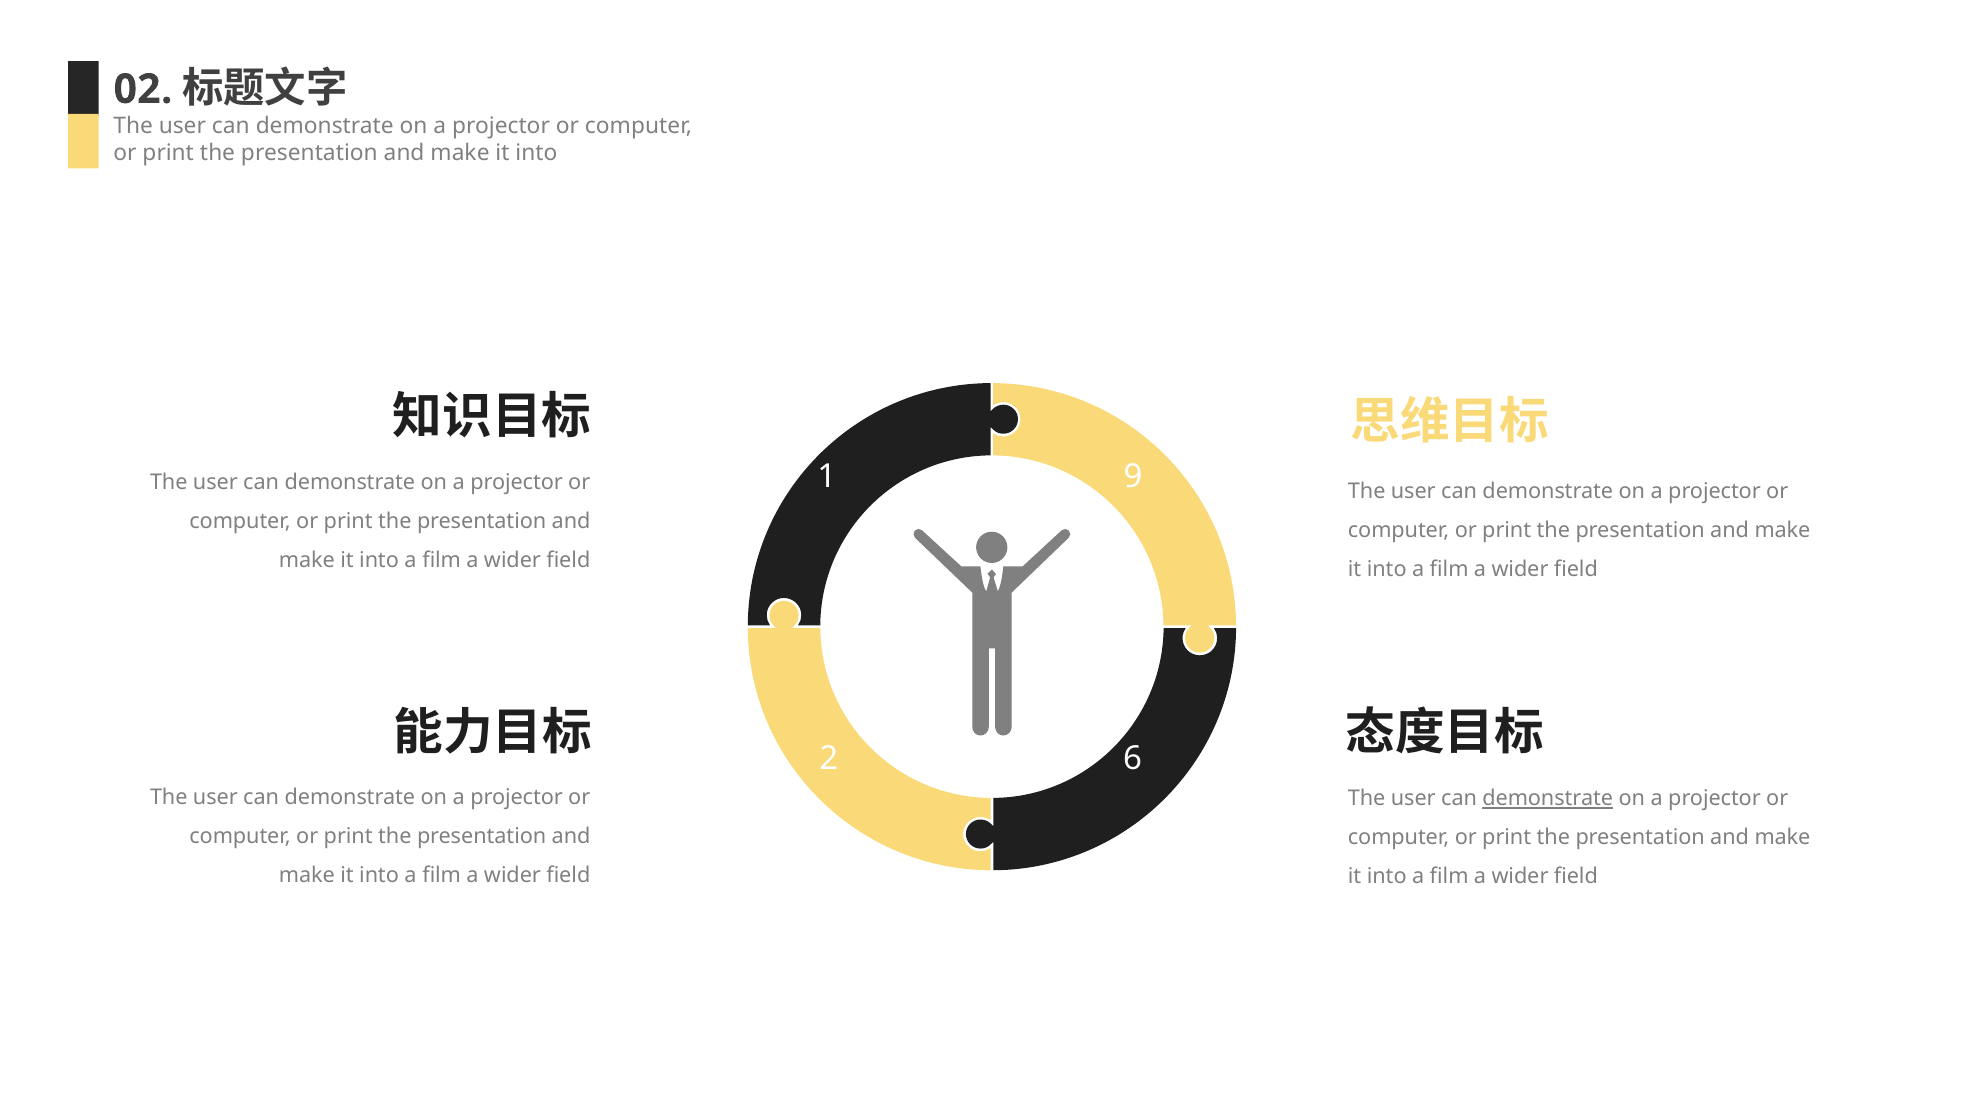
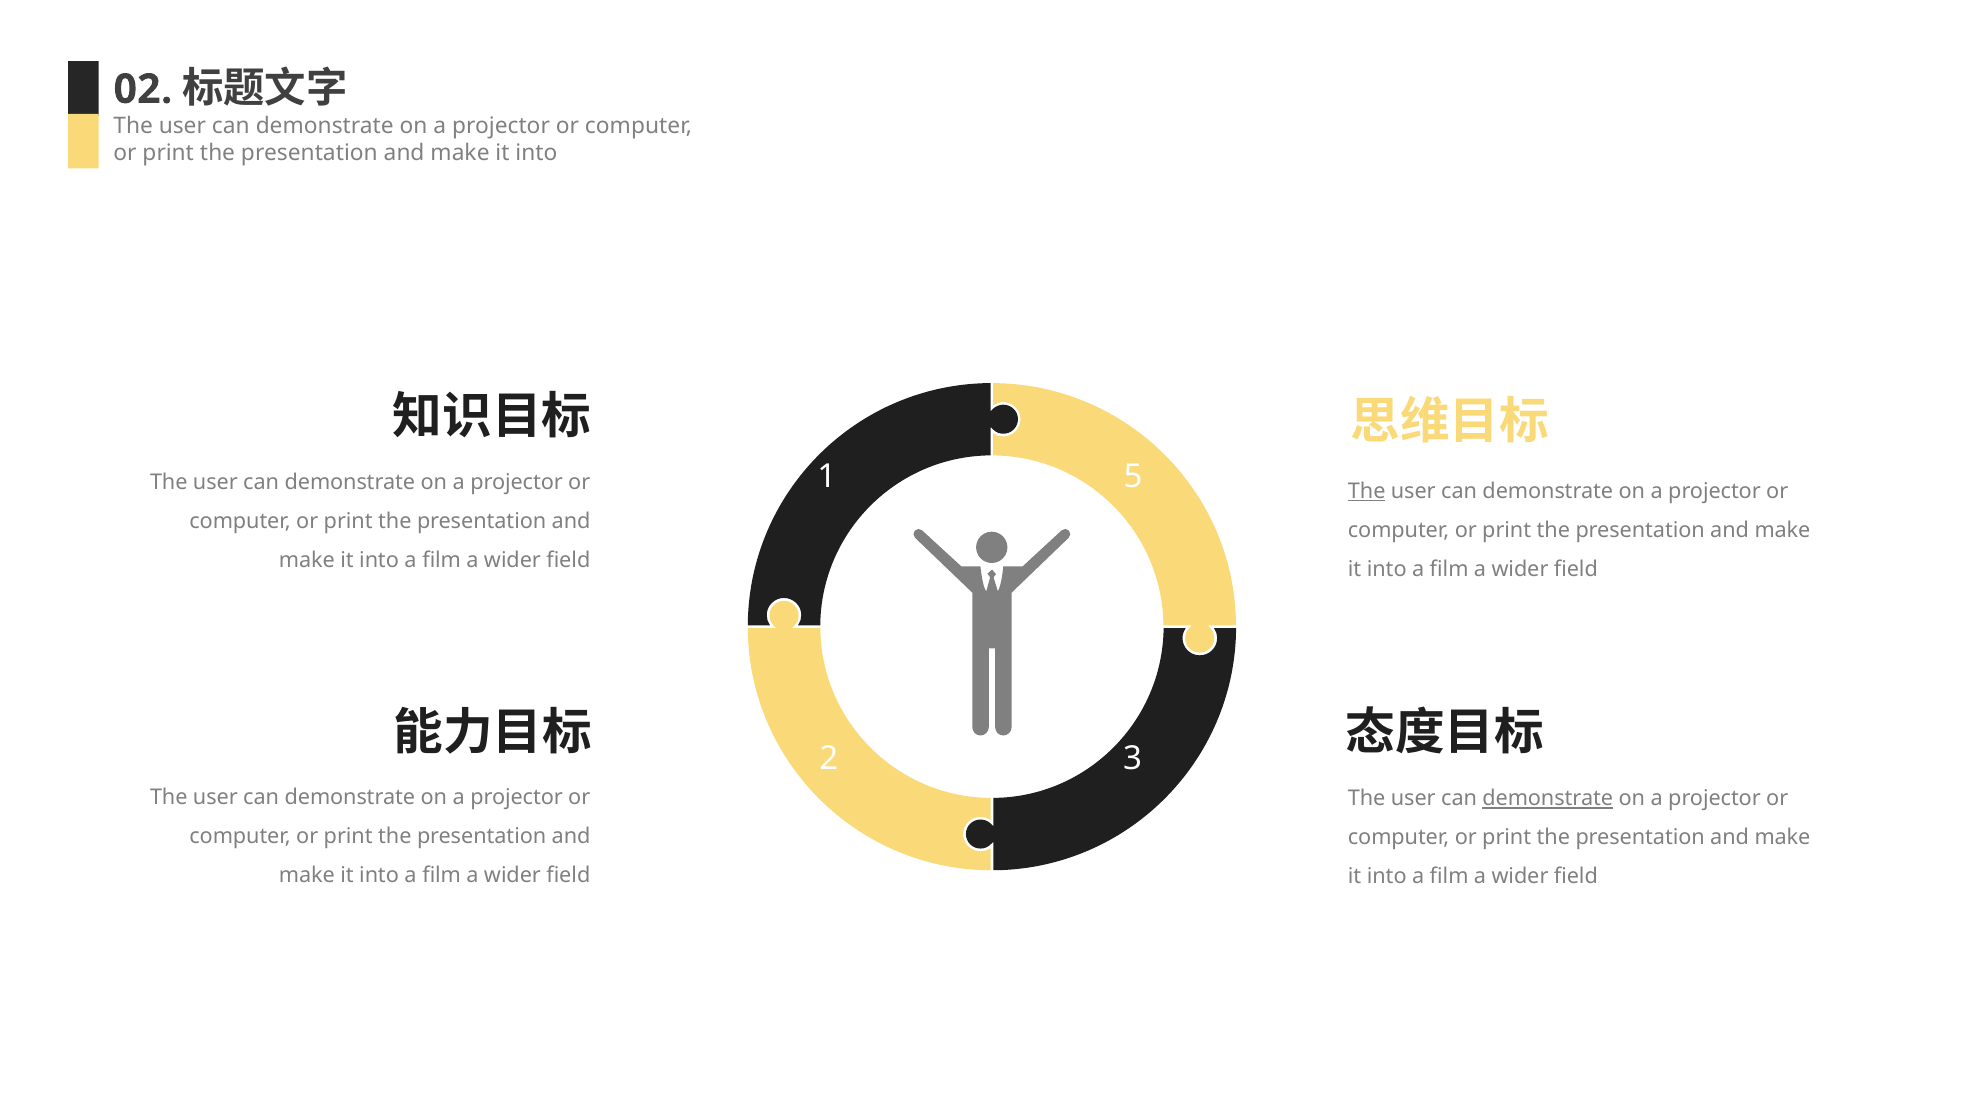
9: 9 -> 5 (1133, 477)
The underline: none -> present (1367, 491)
6: 6 -> 3 (1133, 759)
